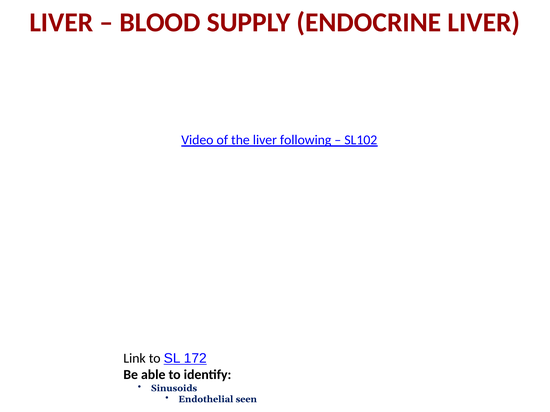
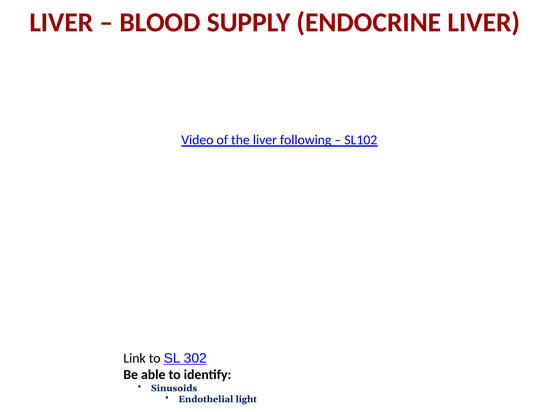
172: 172 -> 302 (195, 359)
seen: seen -> light (246, 400)
